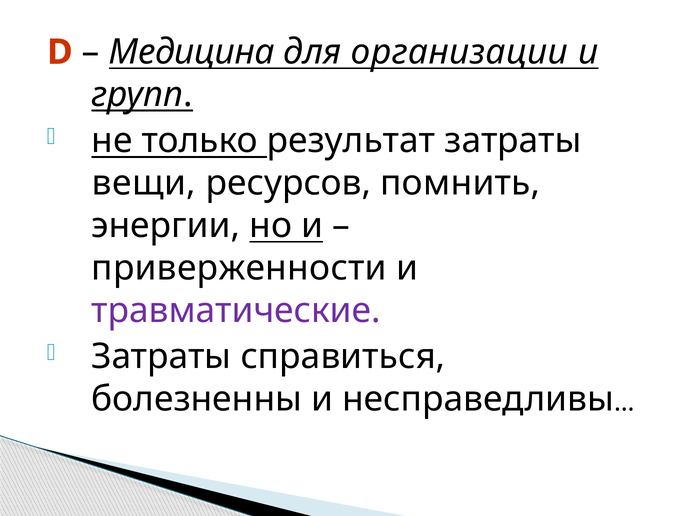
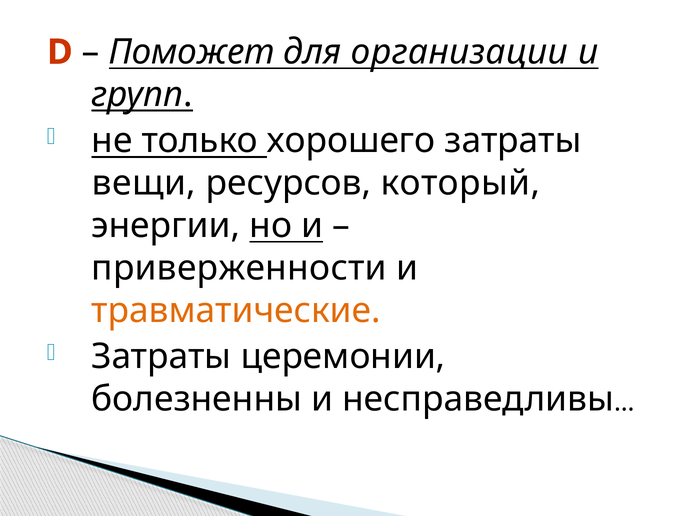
Медицина: Медицина -> Поможет (192, 52)
результат: результат -> хорошего (351, 141)
помнить: помнить -> который (460, 183)
травматические colour: purple -> orange (236, 310)
справиться: справиться -> церемонии (343, 357)
